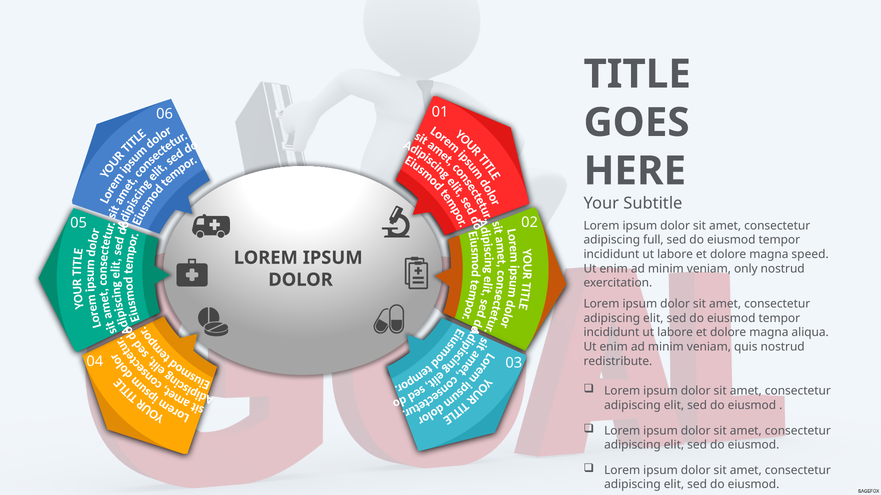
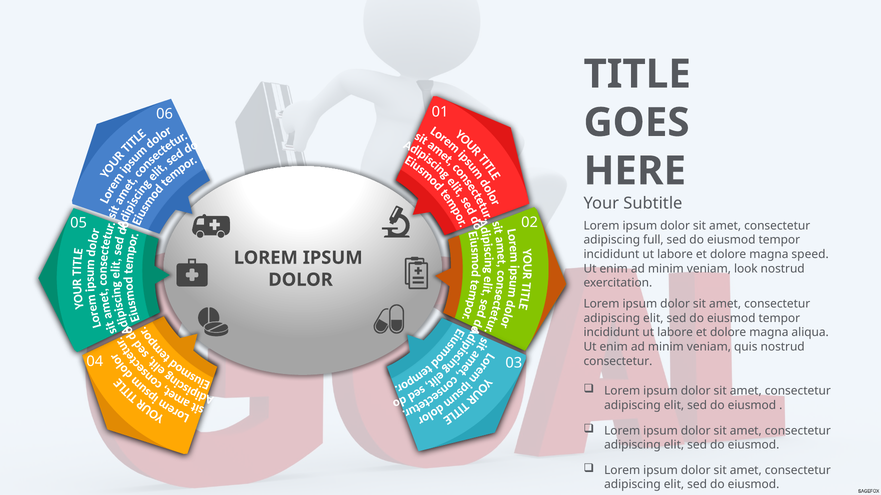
only: only -> look (746, 269)
redistribute: redistribute -> consectetur (618, 362)
